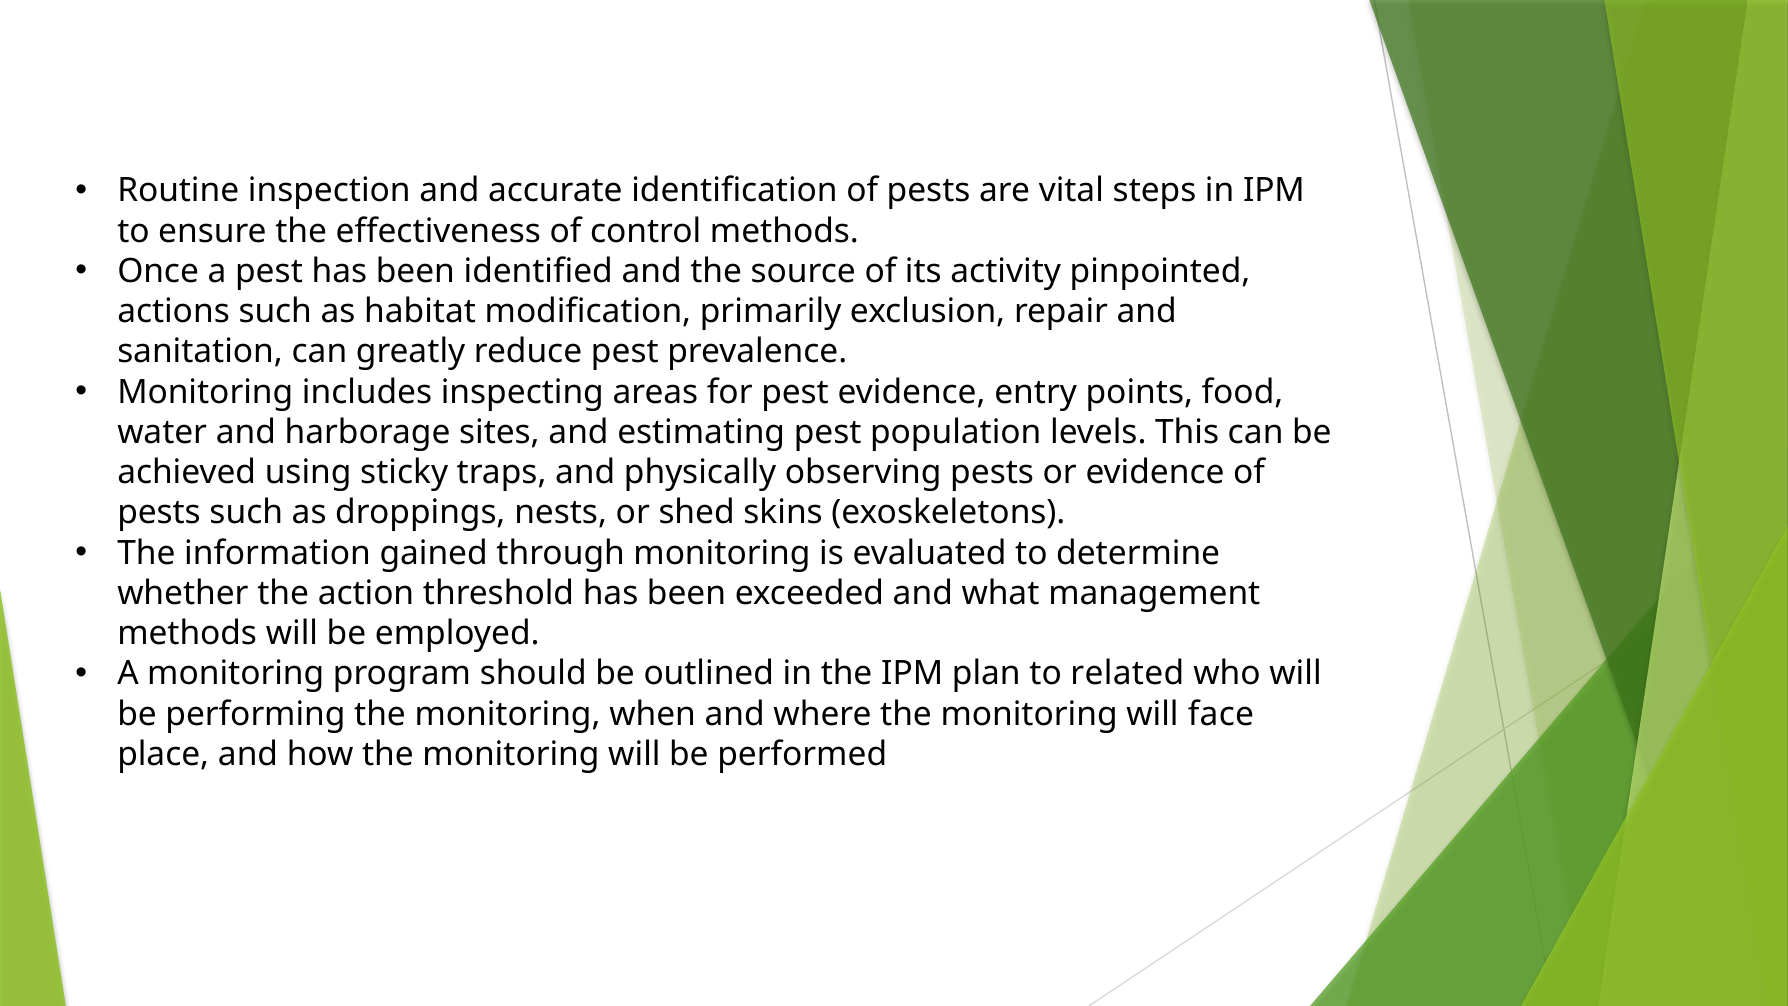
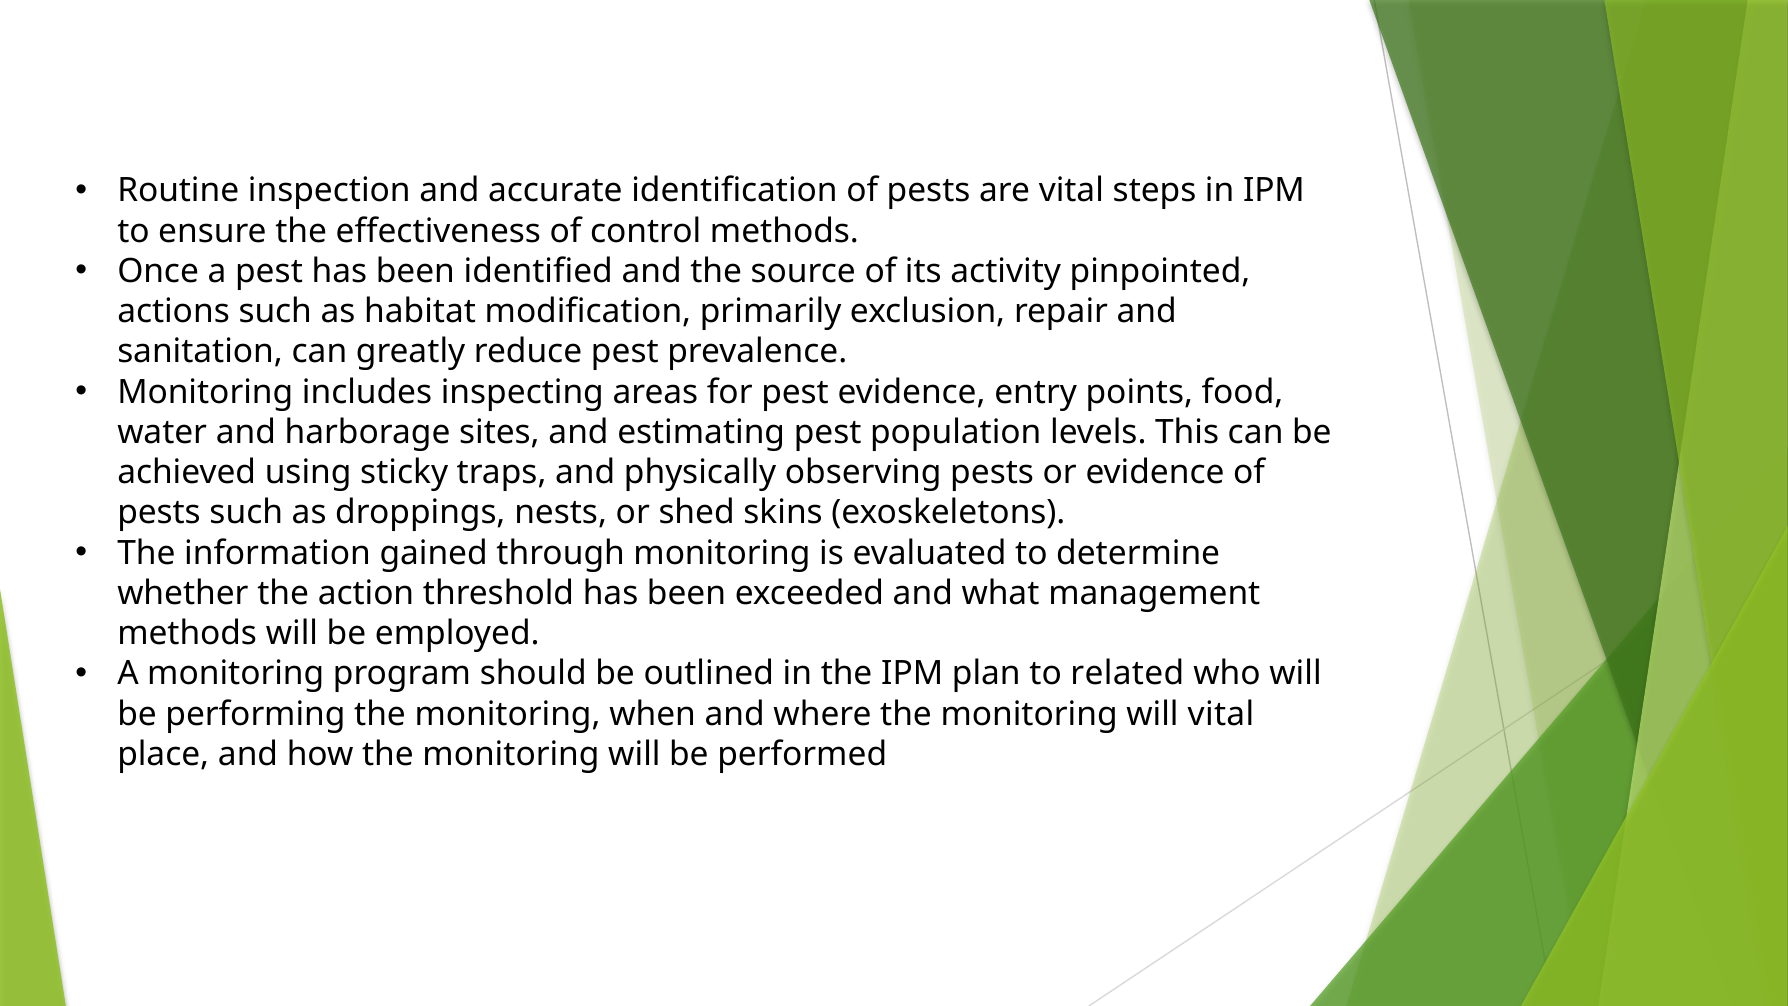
will face: face -> vital (1221, 714)
